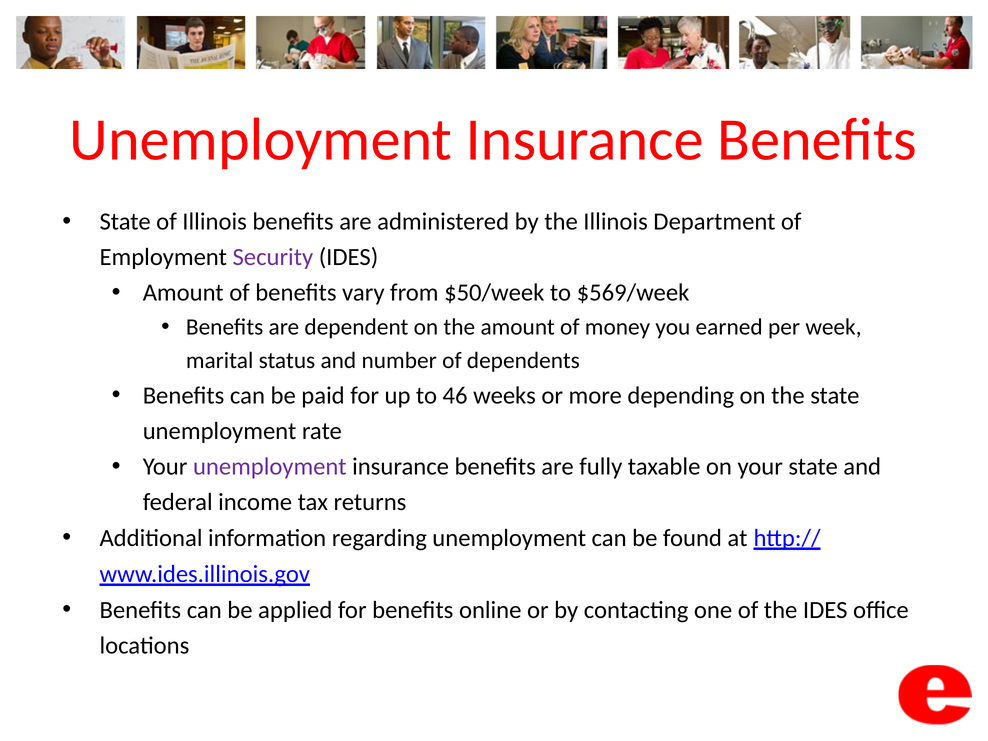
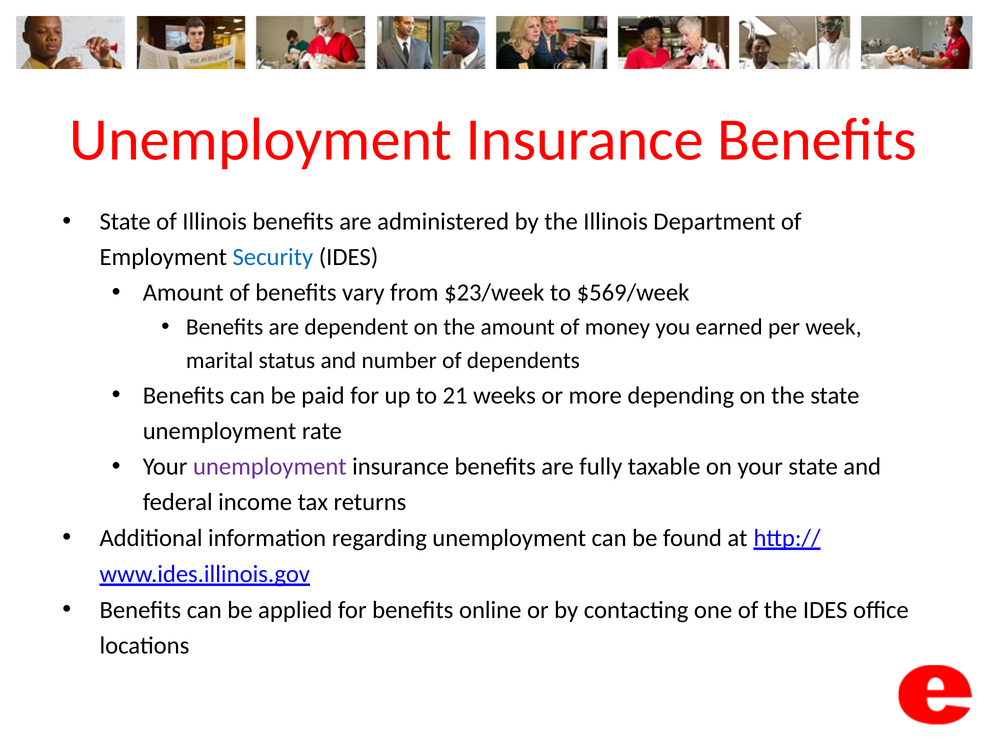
Security colour: purple -> blue (273, 257)
$50/week: $50/week -> $23/week (494, 293)
46: 46 -> 21 (455, 396)
